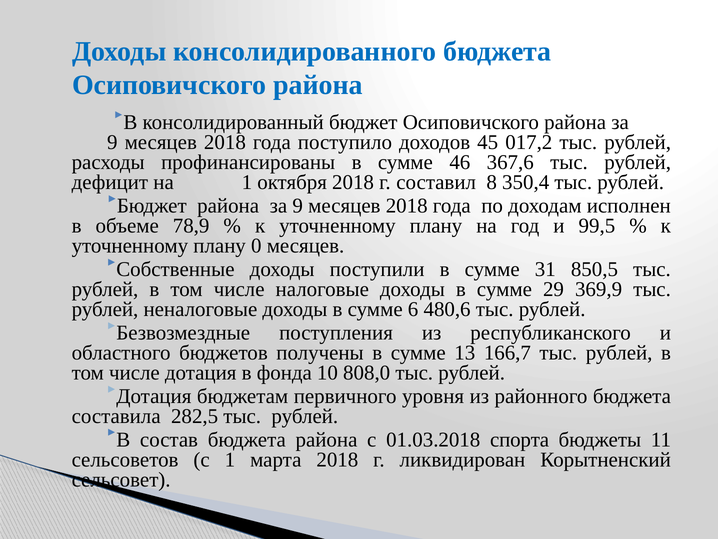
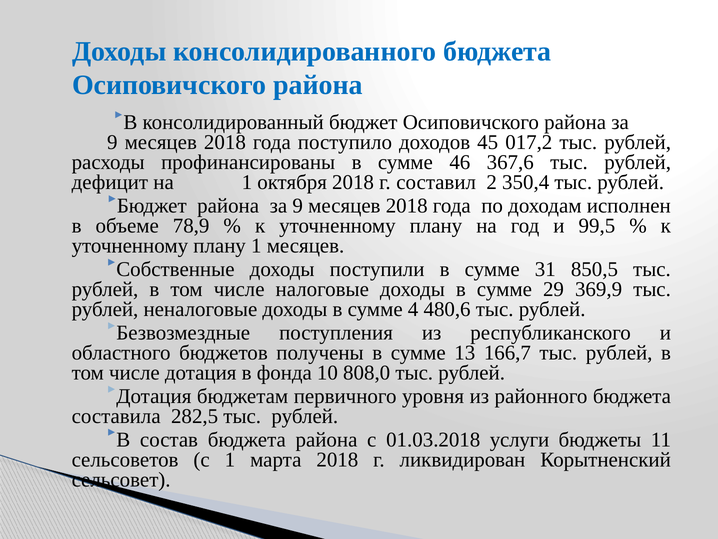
8: 8 -> 2 (492, 182)
плану 0: 0 -> 1 (256, 246)
6: 6 -> 4 (413, 309)
спорта: спорта -> услуги (520, 439)
